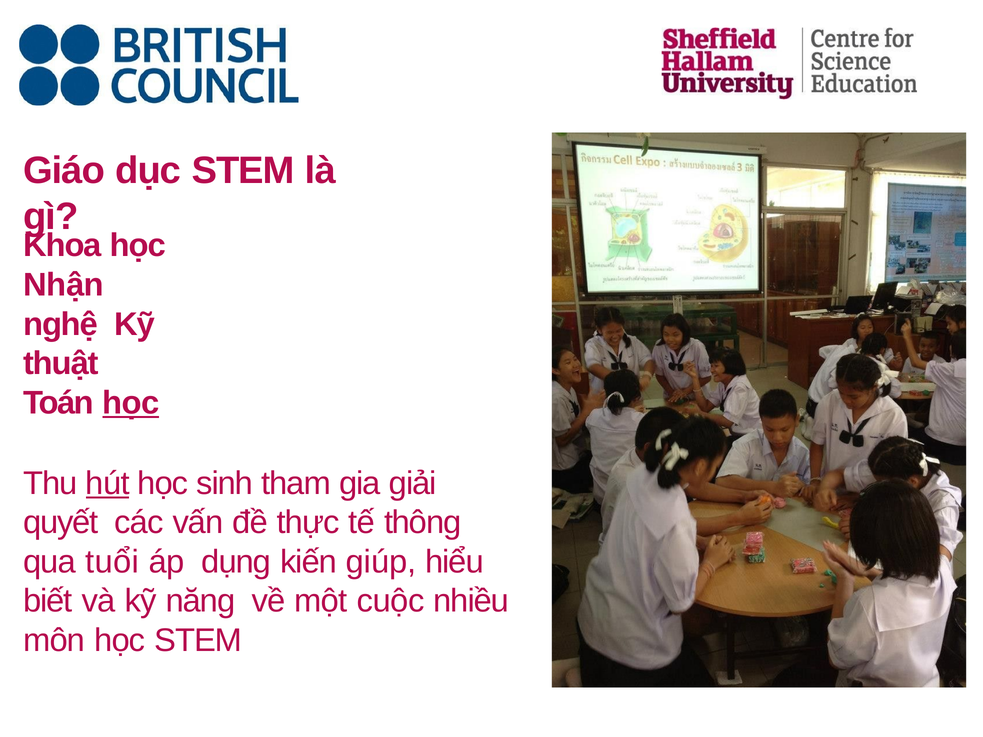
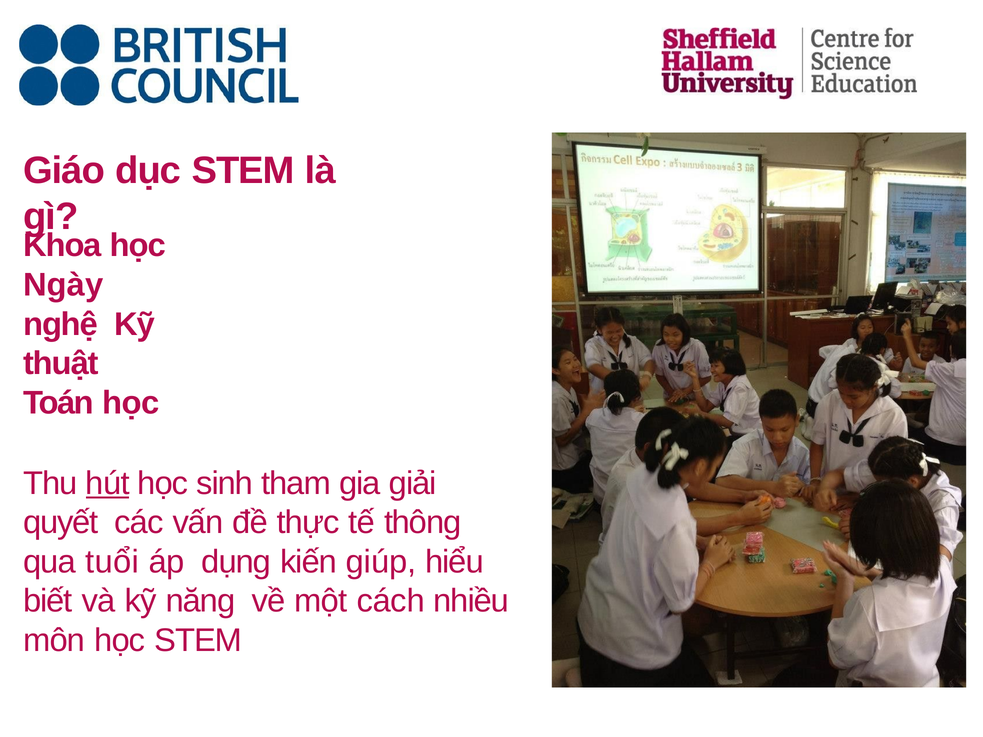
Nhận: Nhận -> Ngày (63, 285)
học underline: present -> none (131, 403)
cuộc: cuộc -> cách (391, 601)
